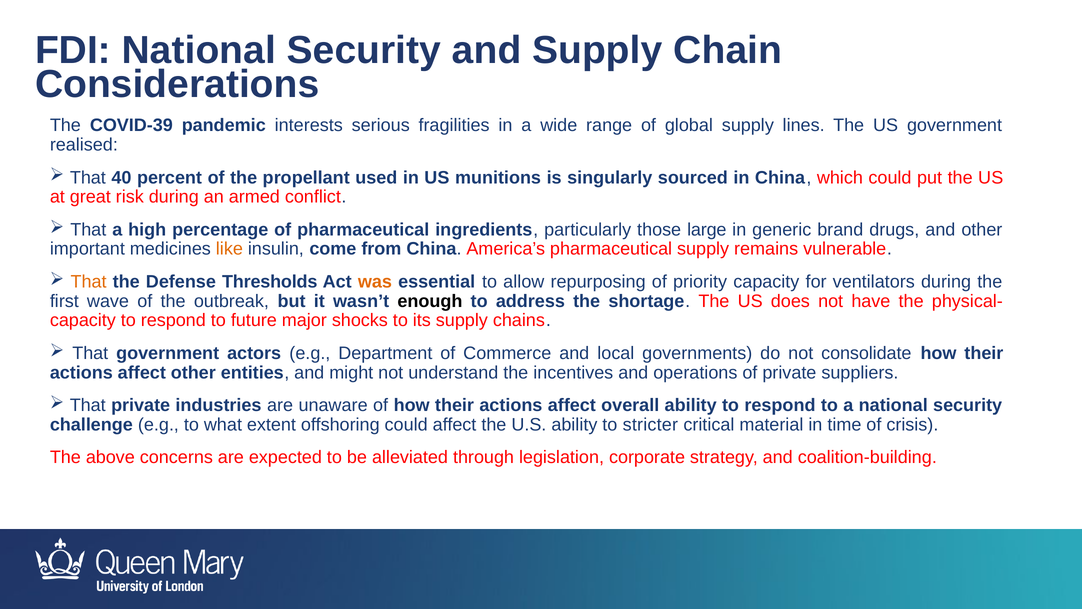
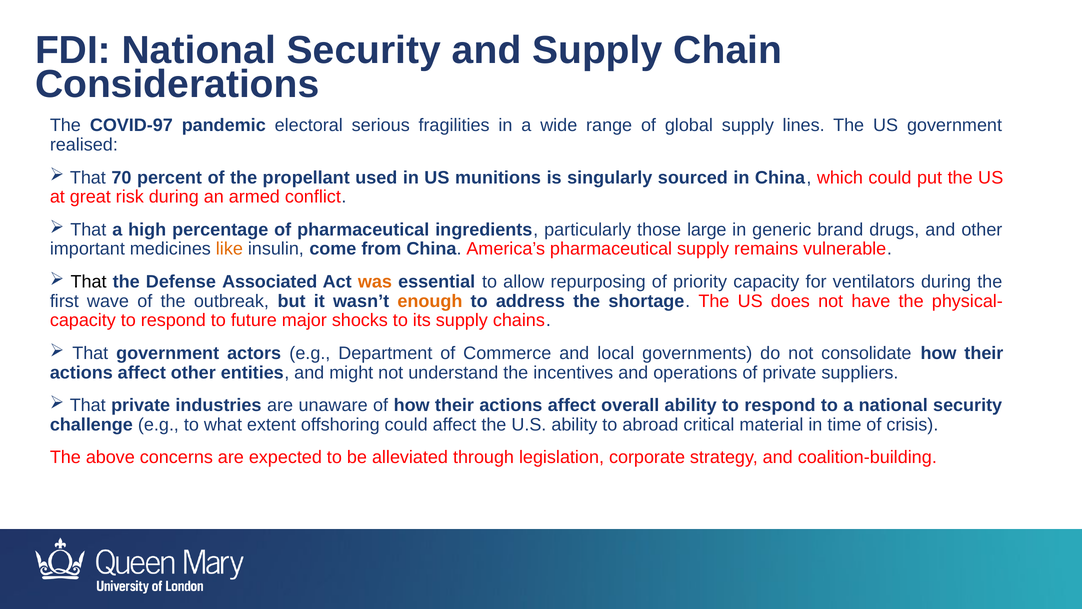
COVID-39: COVID-39 -> COVID-97 (131, 125)
interests: interests -> electoral (309, 125)
40: 40 -> 70 (121, 177)
That colour: orange -> black (89, 282)
Thresholds: Thresholds -> Associated (270, 282)
enough colour: black -> orange (430, 301)
stricter: stricter -> abroad (650, 424)
